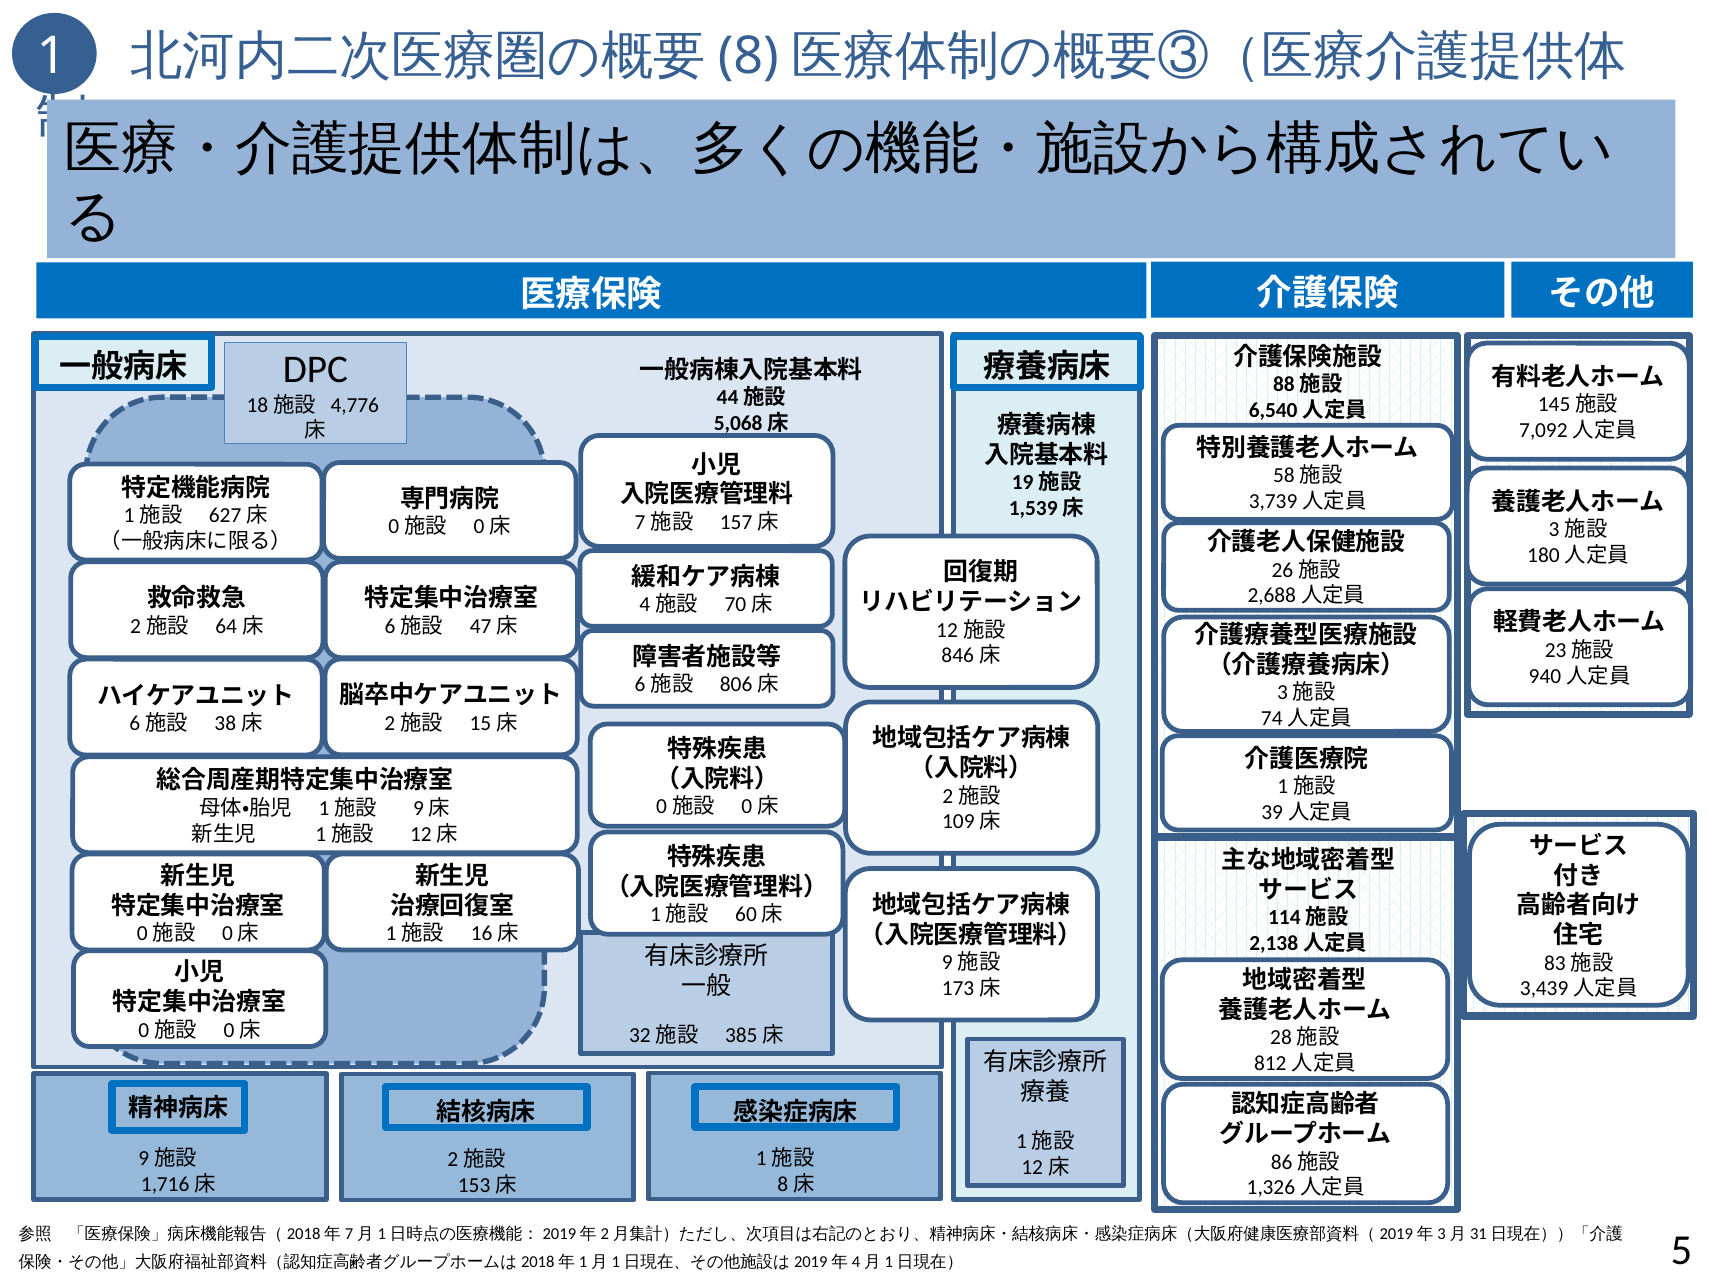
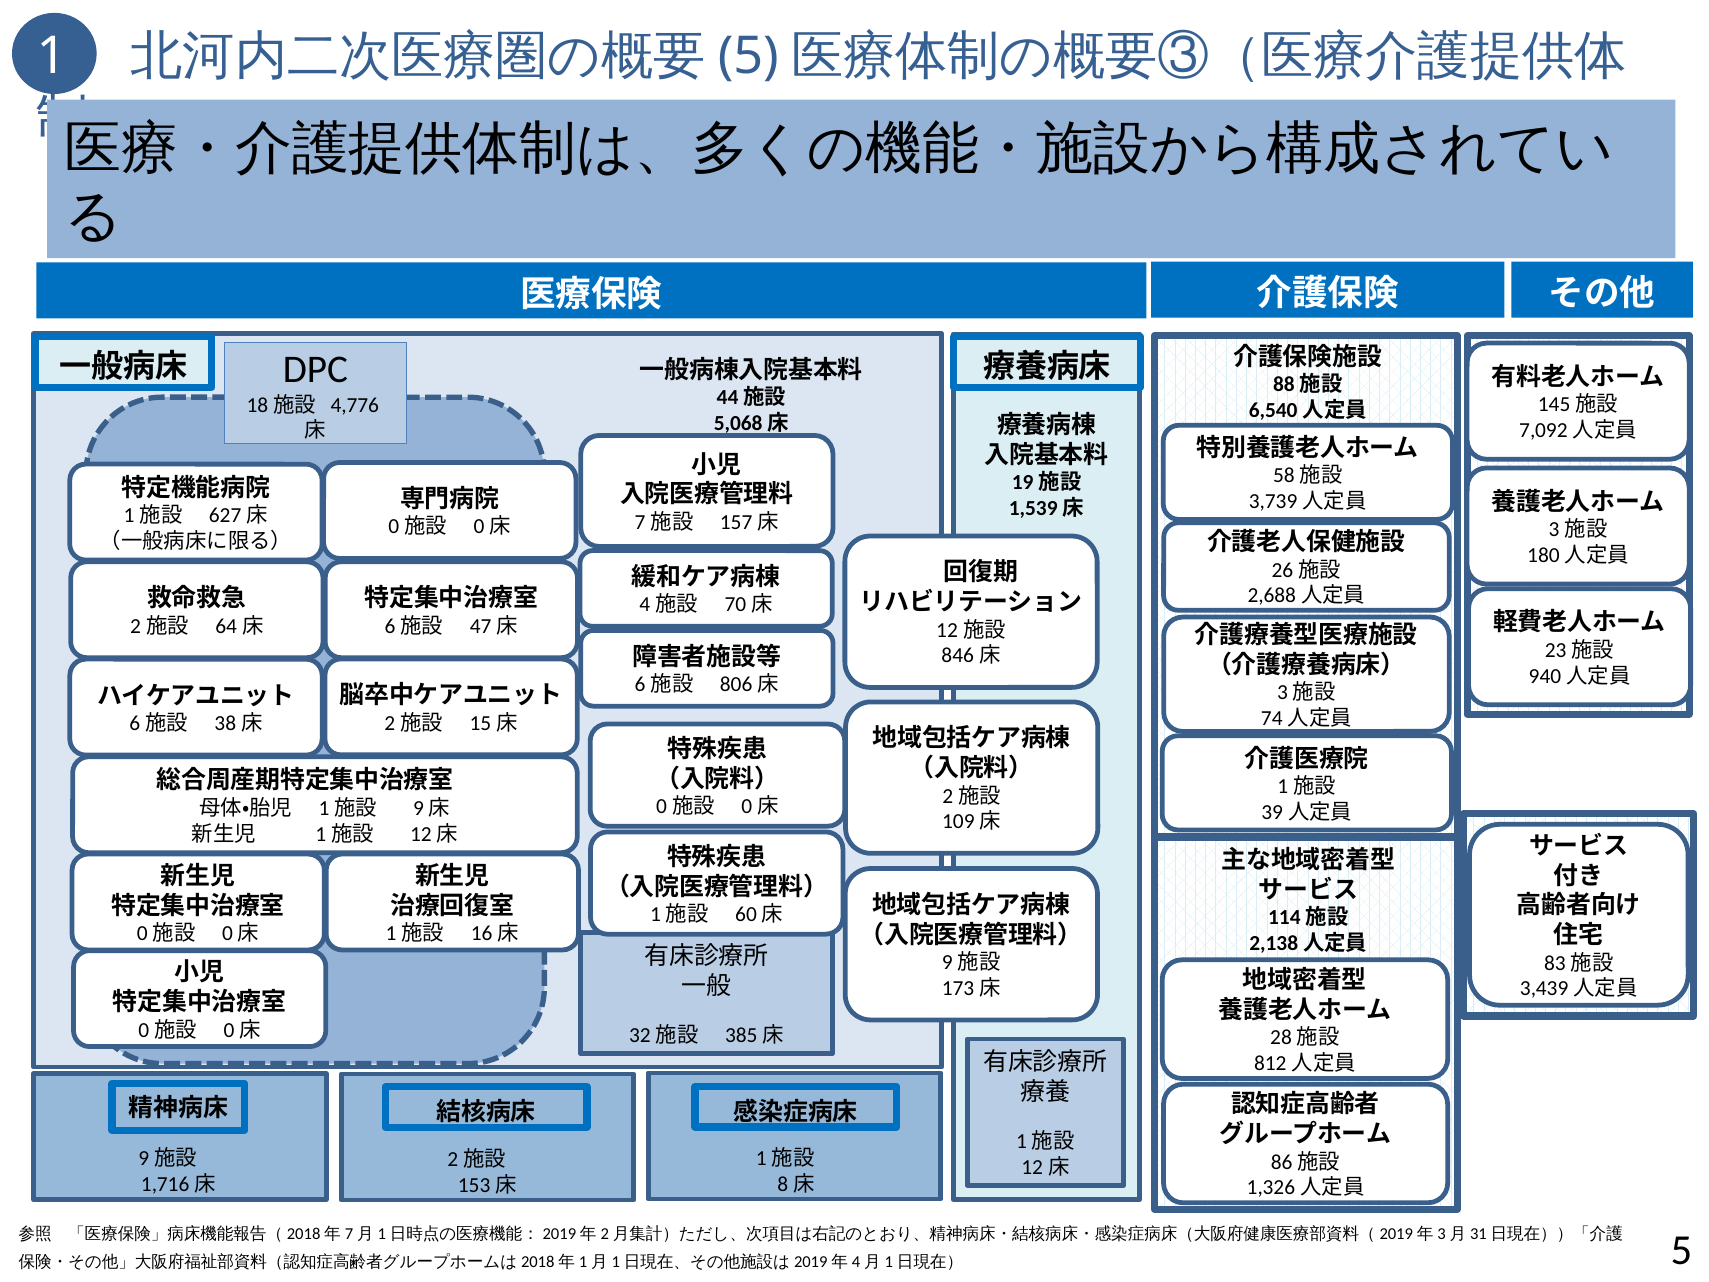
8: 8 -> 5 (748, 56)
